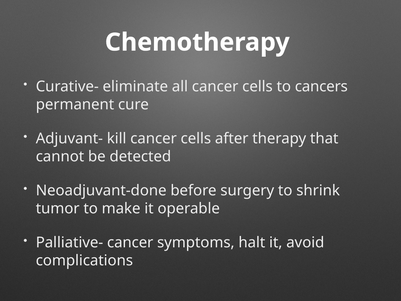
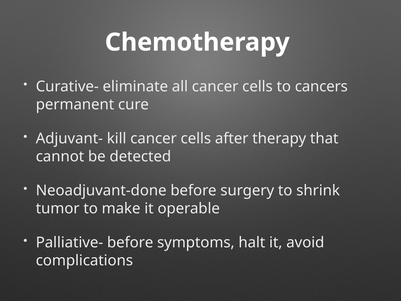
Palliative- cancer: cancer -> before (130, 243)
